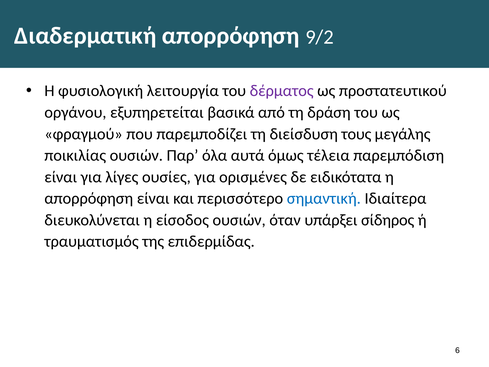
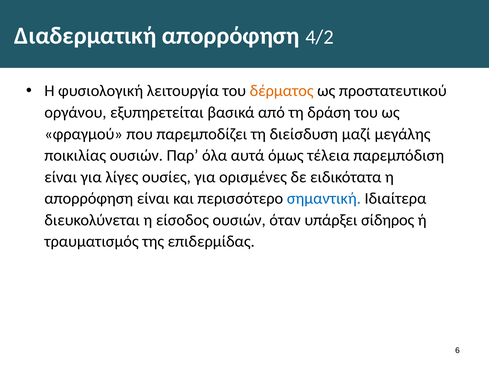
9/2: 9/2 -> 4/2 (320, 37)
δέρματος colour: purple -> orange (282, 91)
τους: τους -> μαζί (356, 134)
